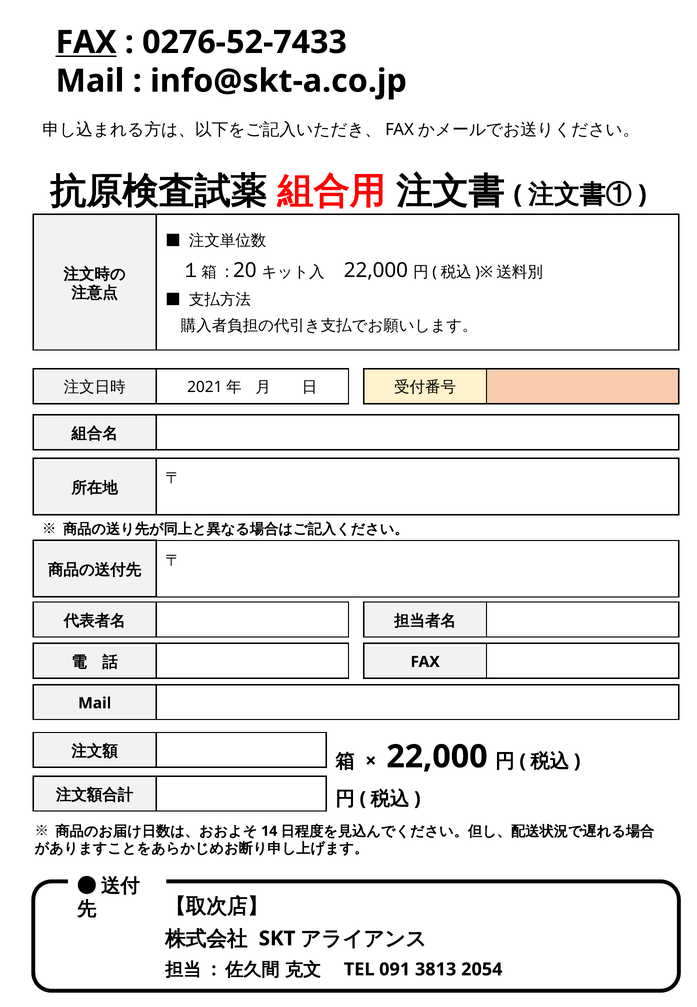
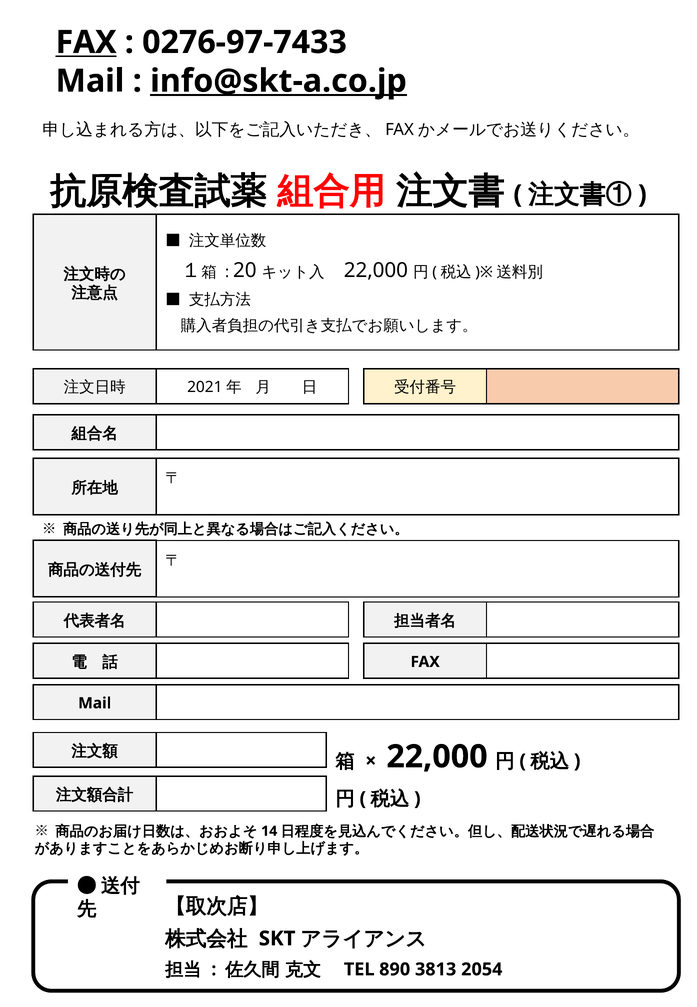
0276-52-7433: 0276-52-7433 -> 0276-97-7433 (245, 42)
info@skt-a.co.jp underline: none -> present (279, 81)
091: 091 -> 890 (395, 969)
